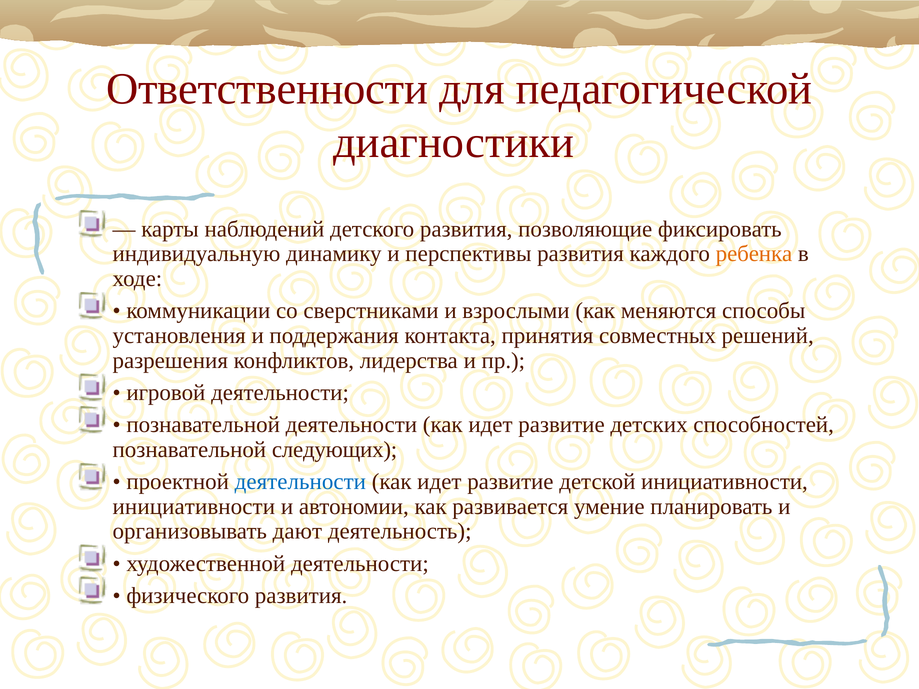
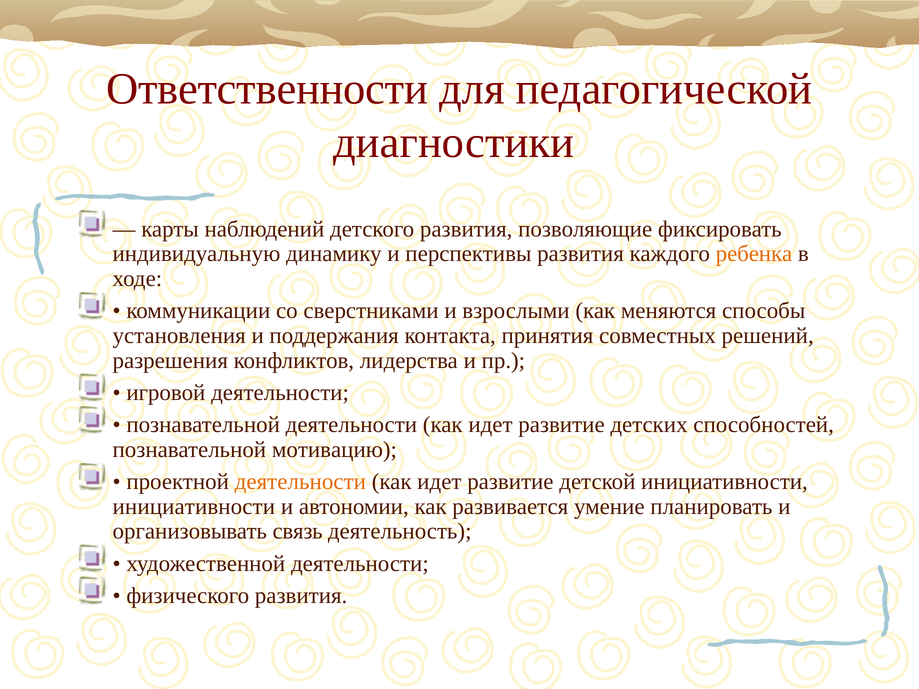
следующих: следующих -> мотивацию (334, 450)
деятельности colour: blue -> orange (300, 482)
дают: дают -> связь (298, 532)
